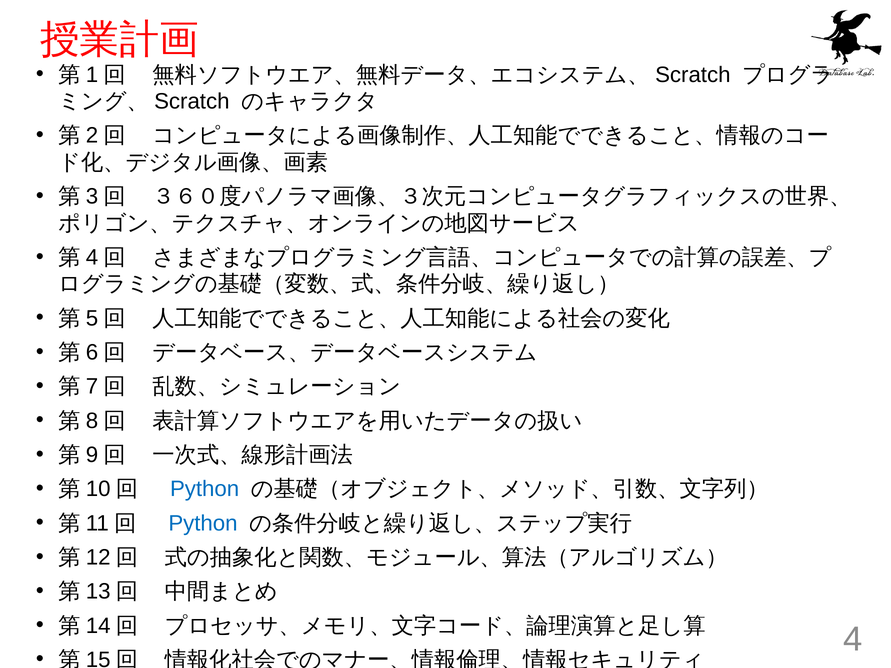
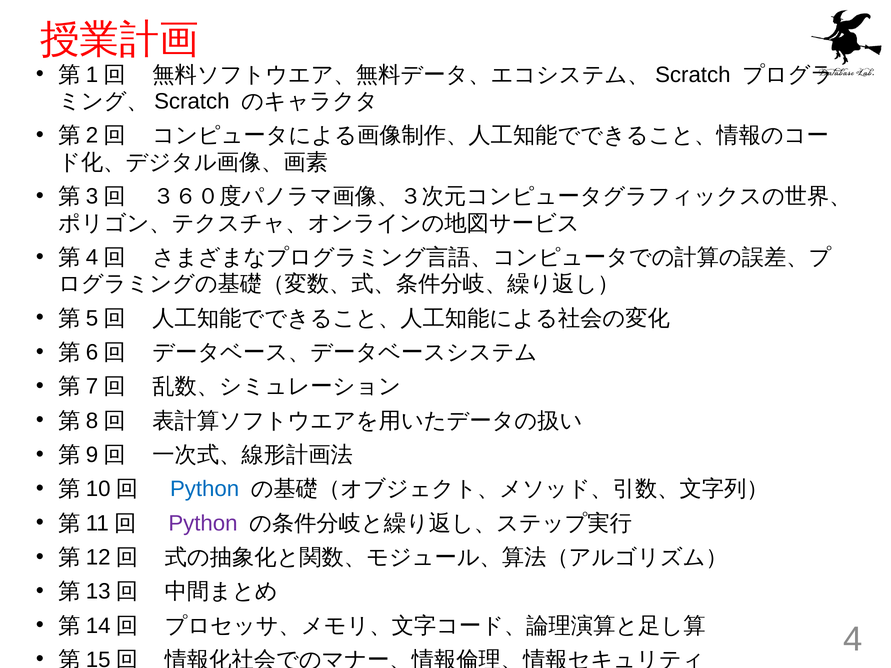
Python colour: blue -> purple (203, 523)
